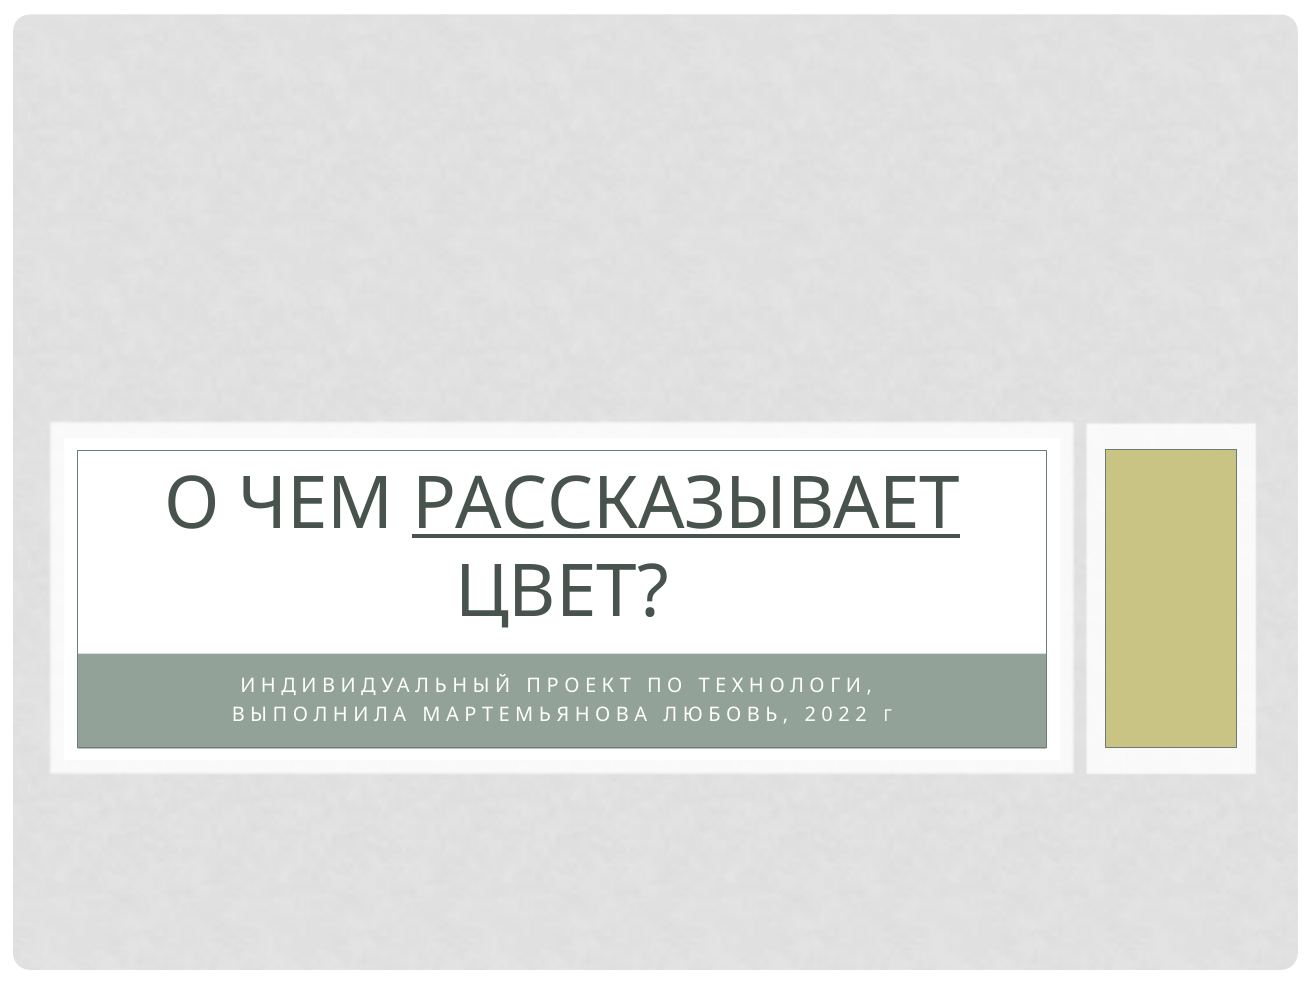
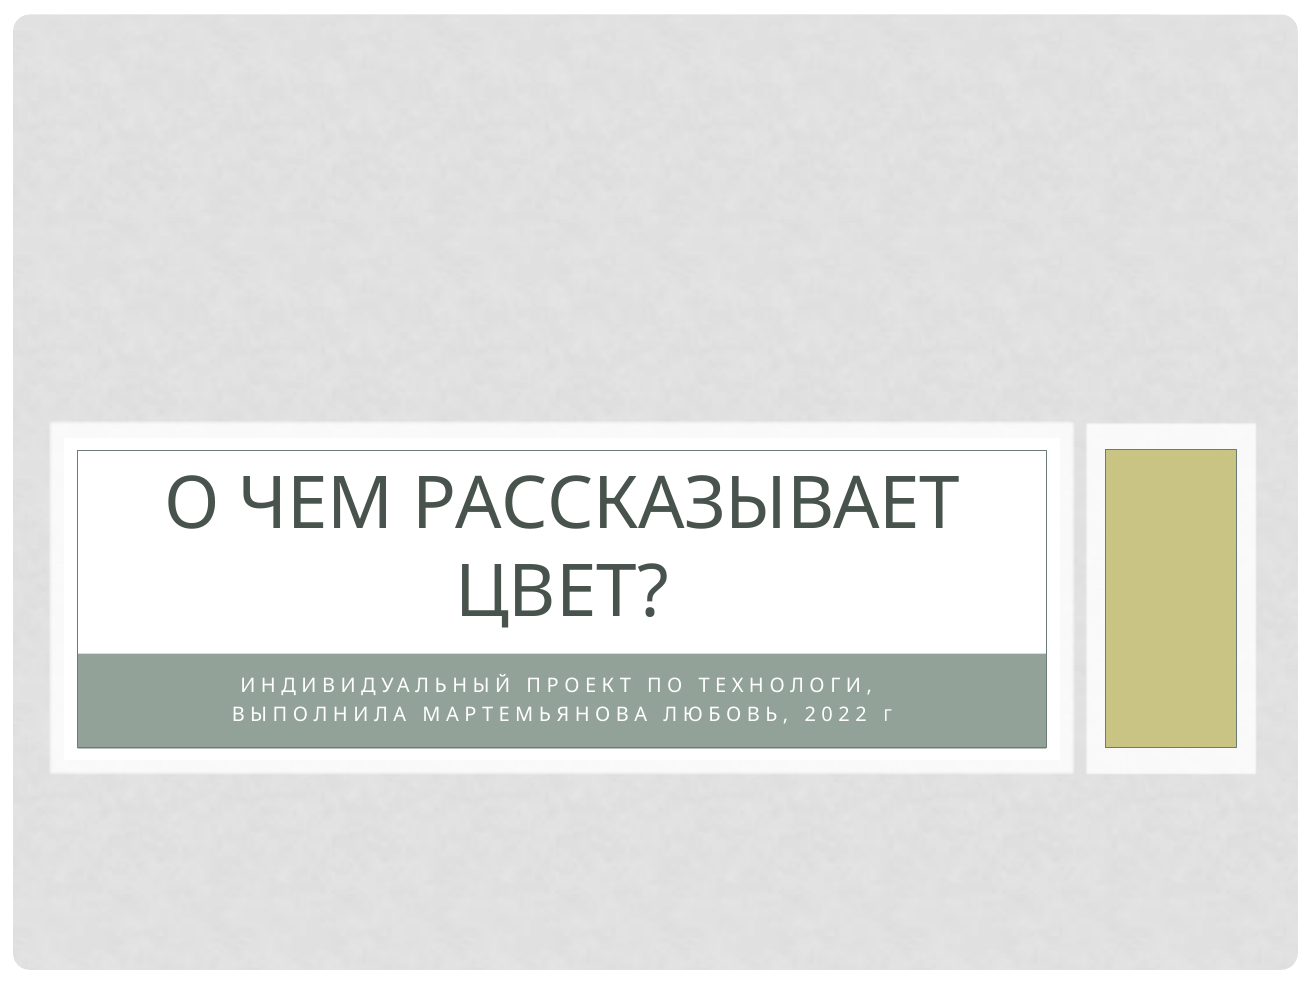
РАССКАЗЫВАЕТ underline: present -> none (686, 505)
